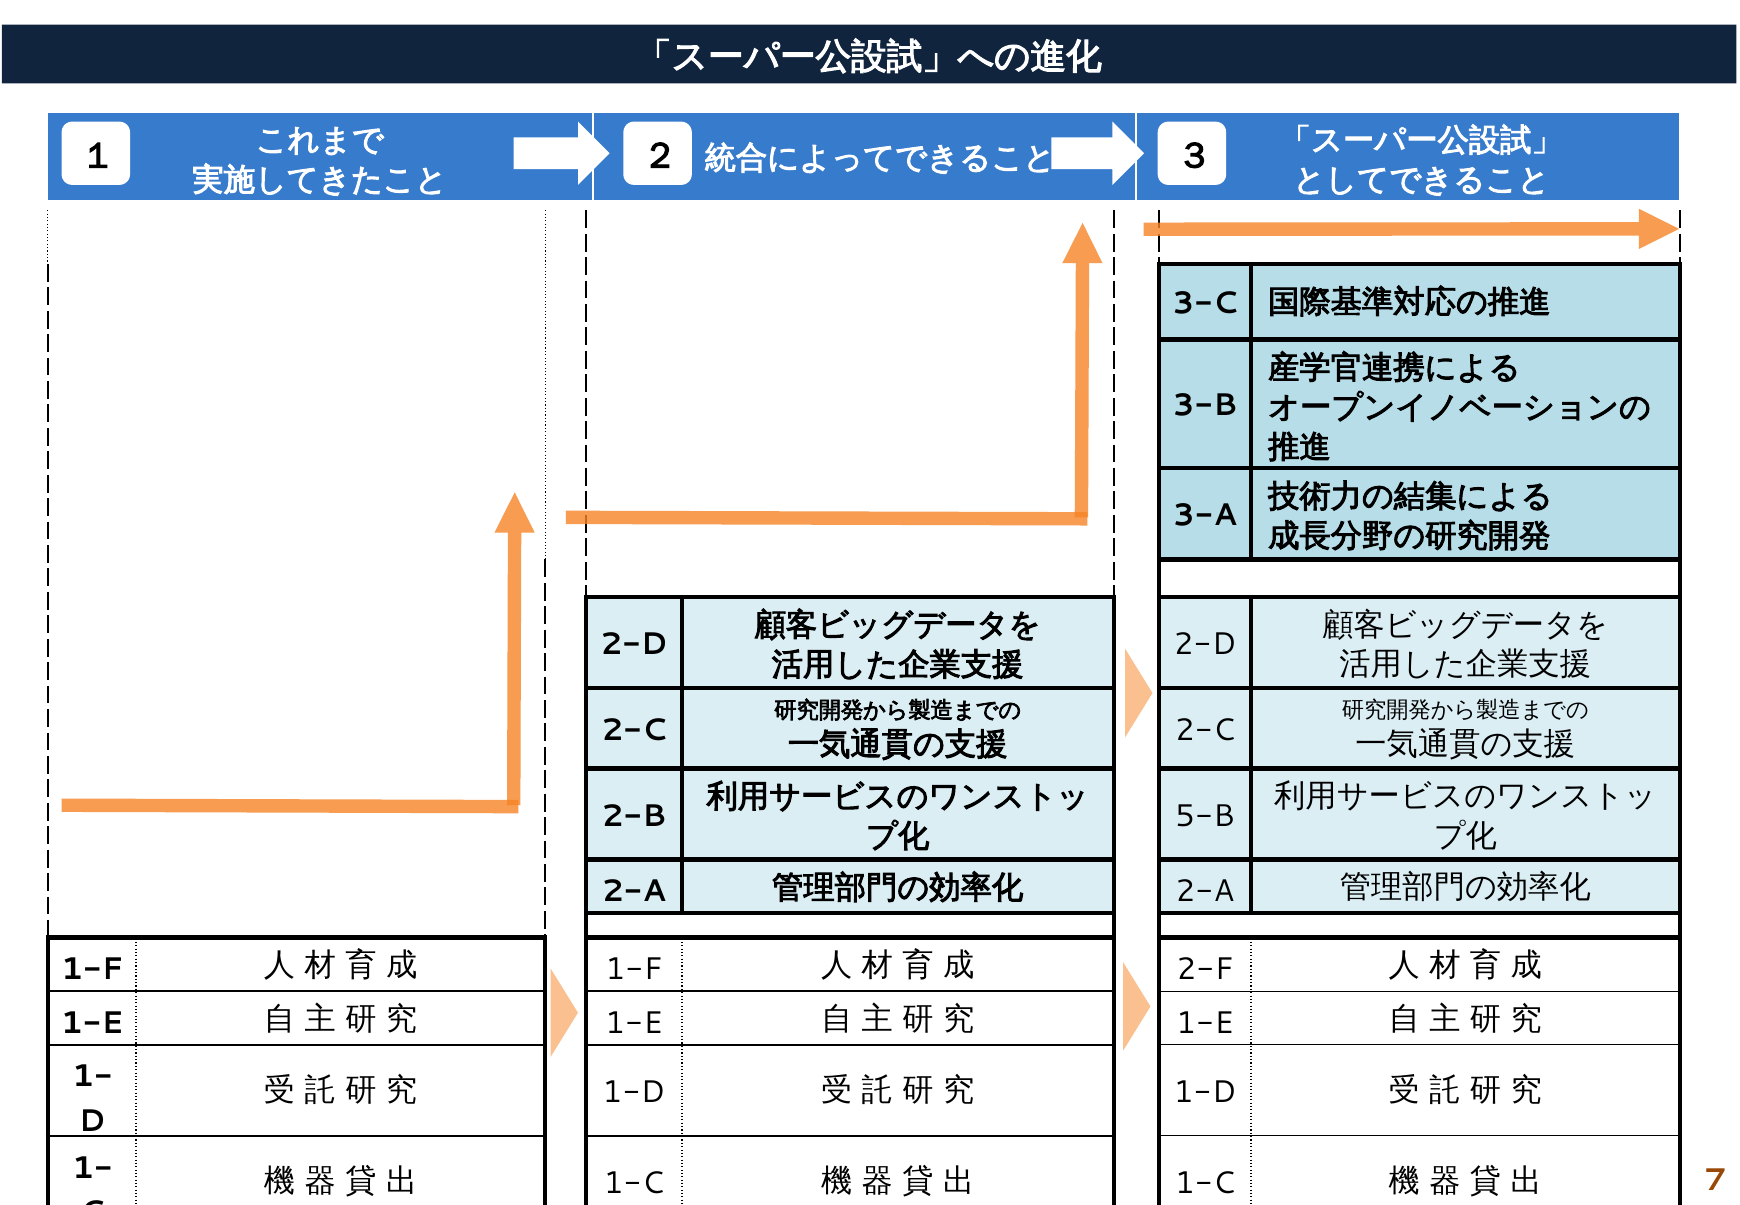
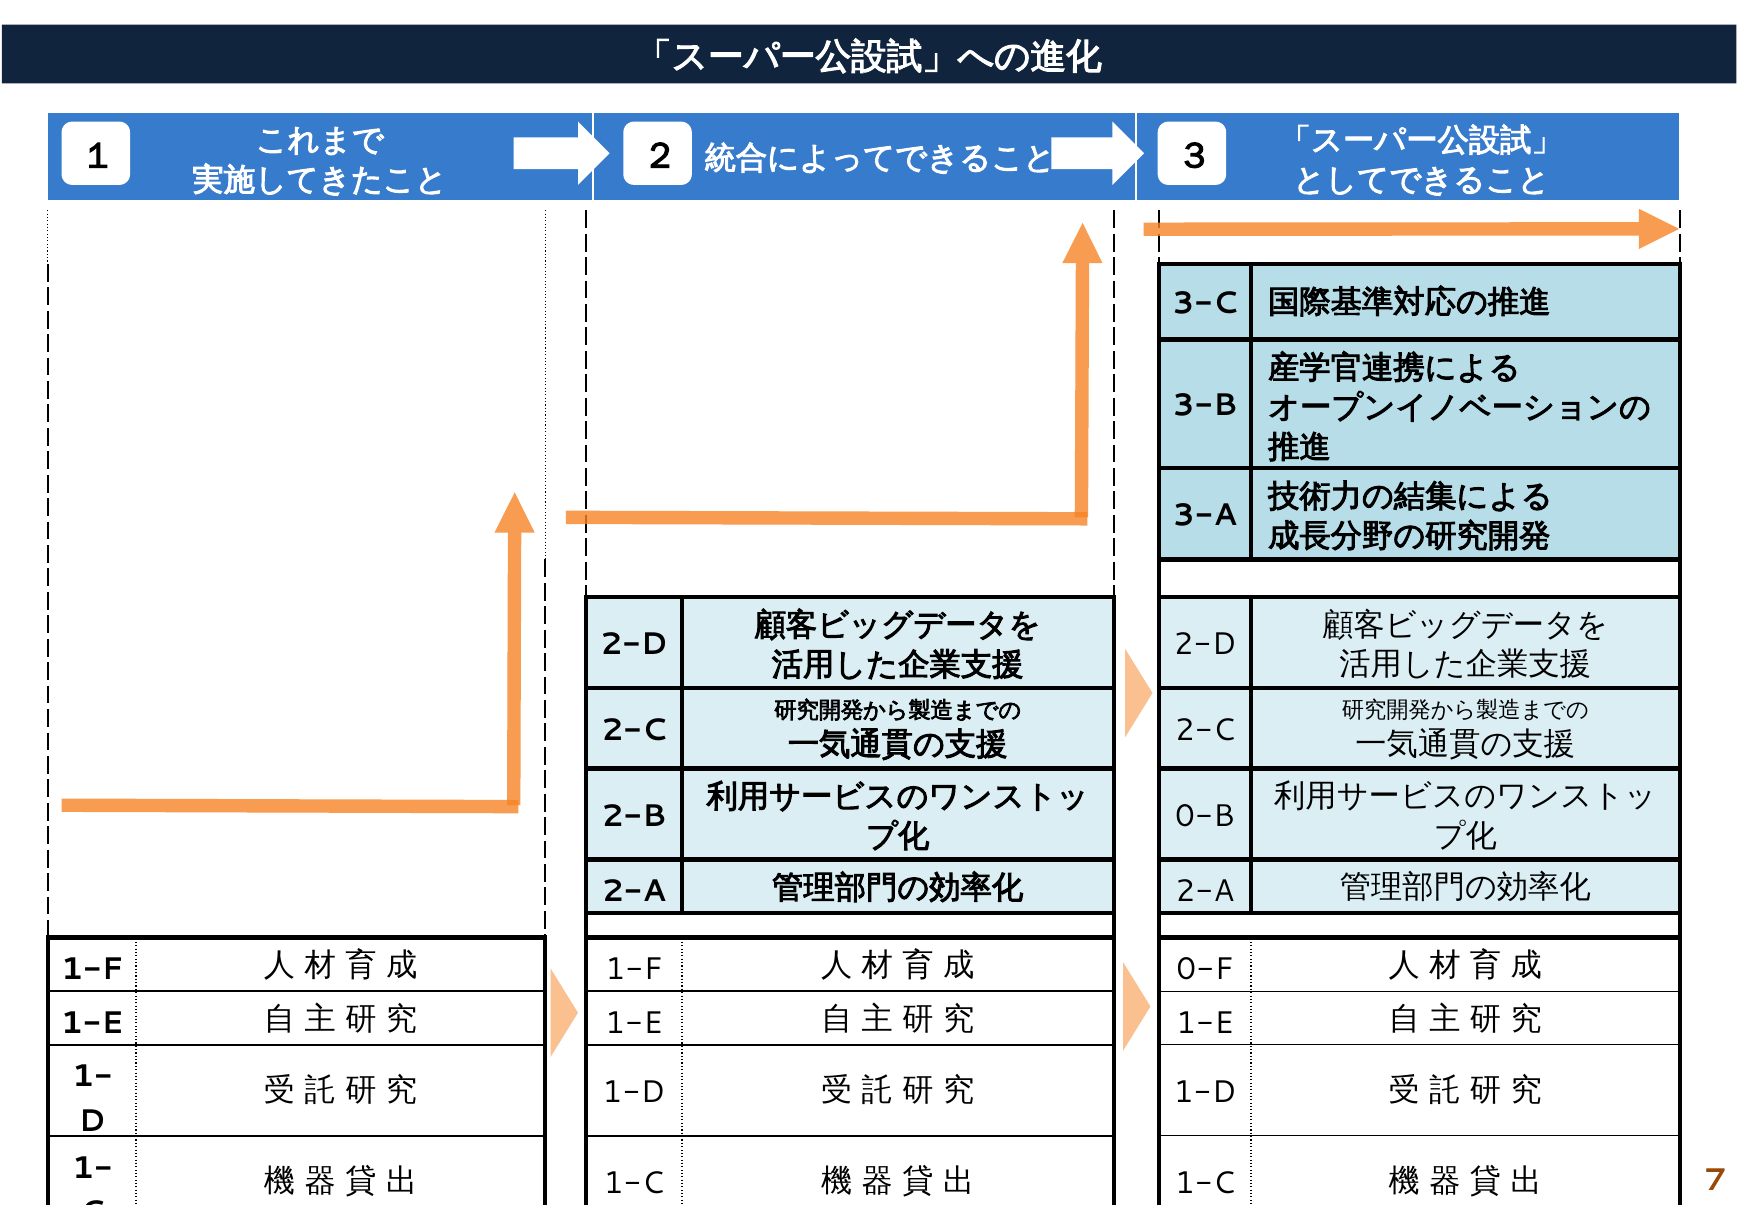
5-B: 5-B -> 0-B (1205, 816)
2-F: 2-F -> 0-F (1205, 969)
